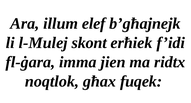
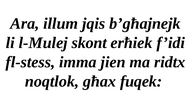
elef: elef -> jqis (94, 23)
fl-ġara: fl-ġara -> fl-stess (30, 62)
